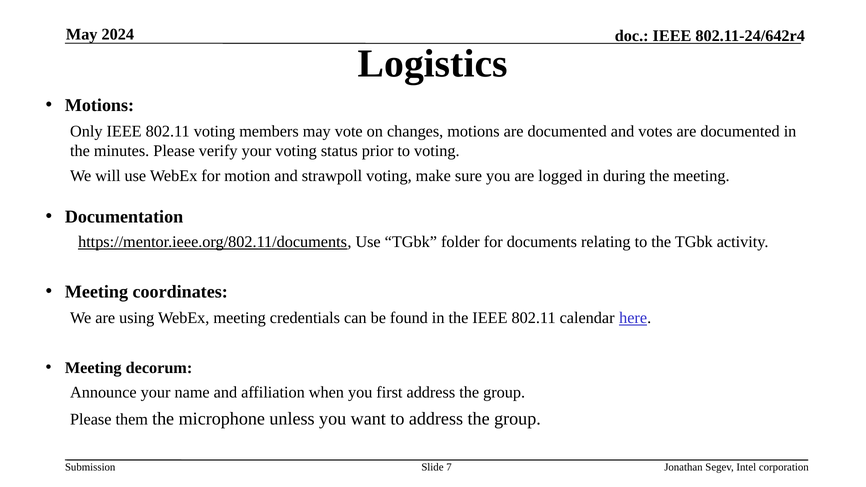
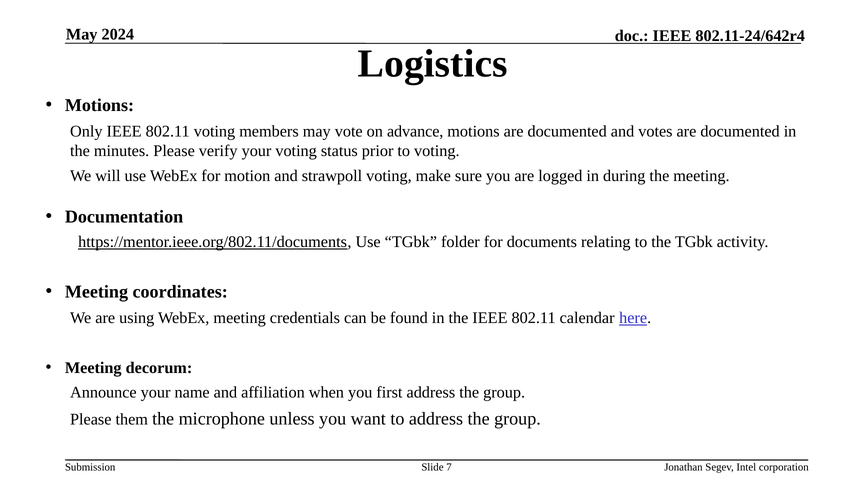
changes: changes -> advance (415, 131)
